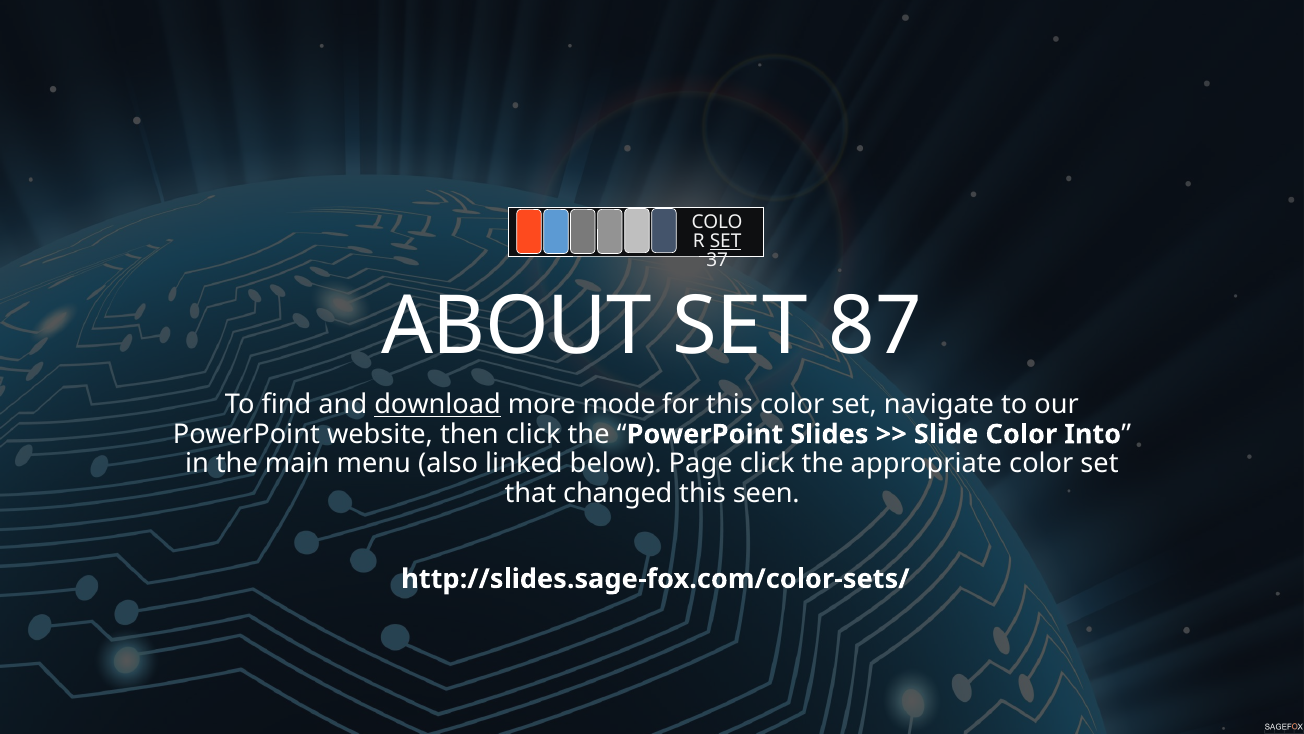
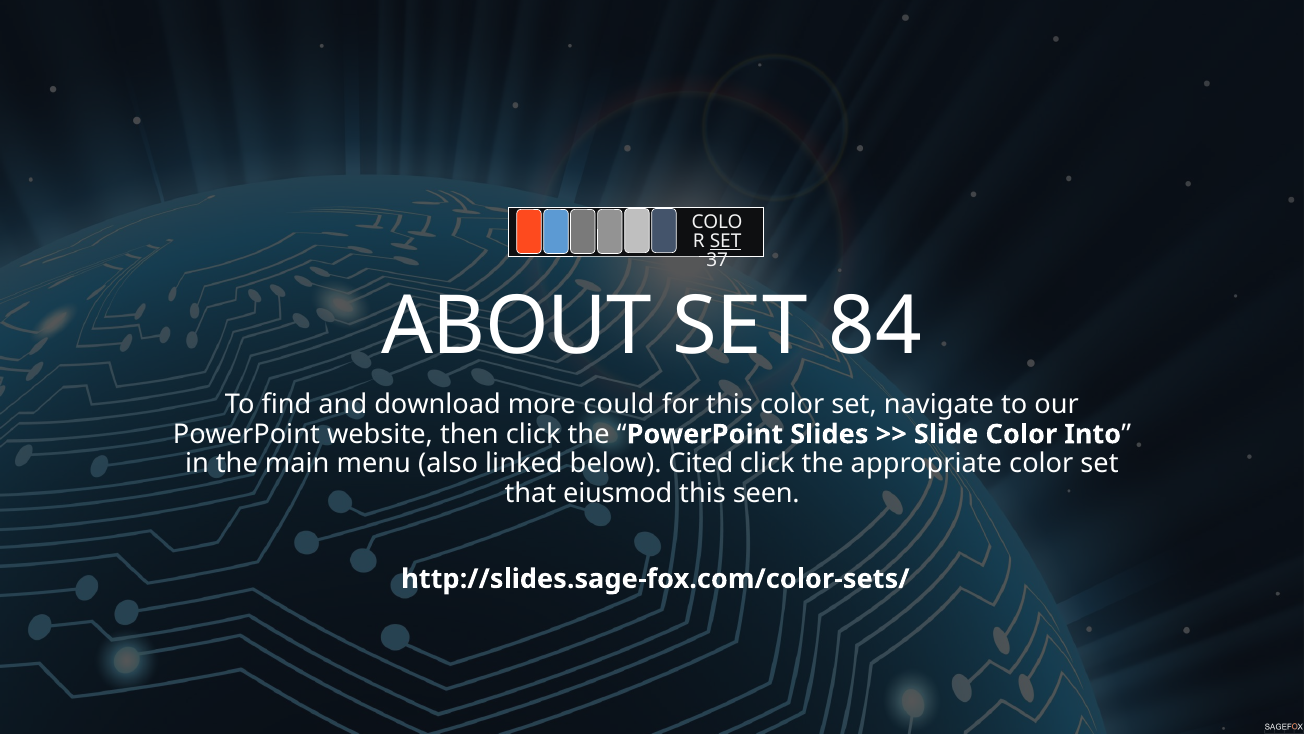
87: 87 -> 84 (875, 326)
download underline: present -> none (438, 405)
mode: mode -> could (619, 405)
Page: Page -> Cited (701, 463)
changed: changed -> eiusmod (618, 493)
